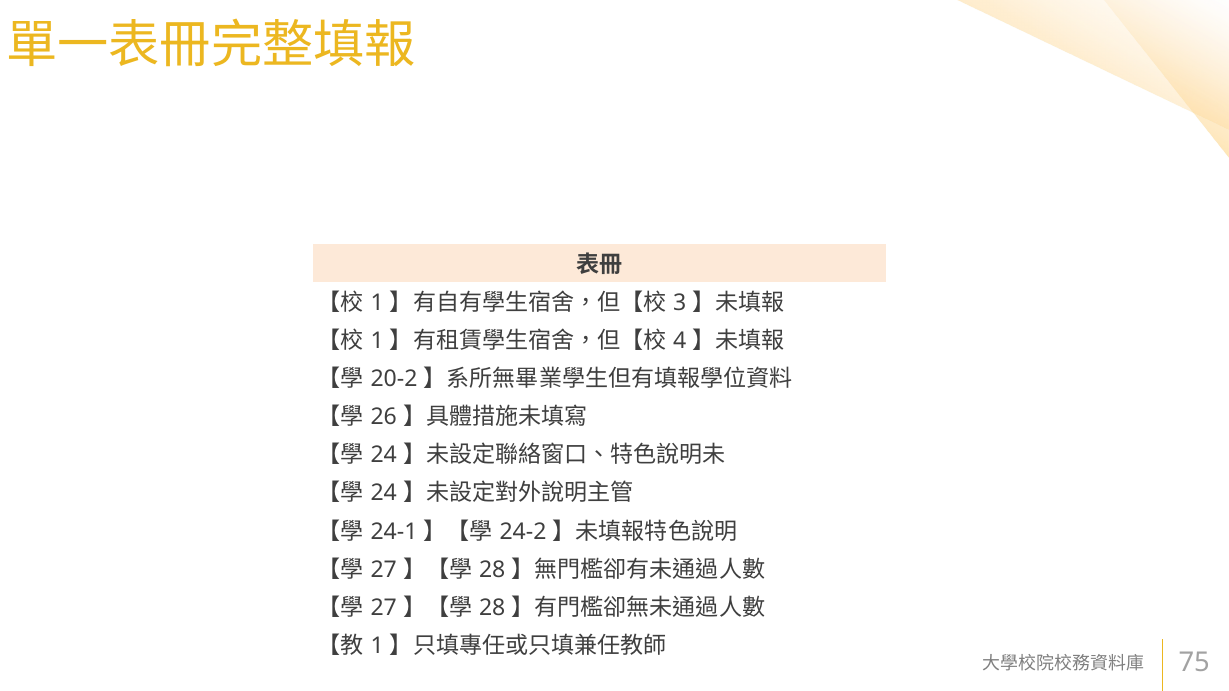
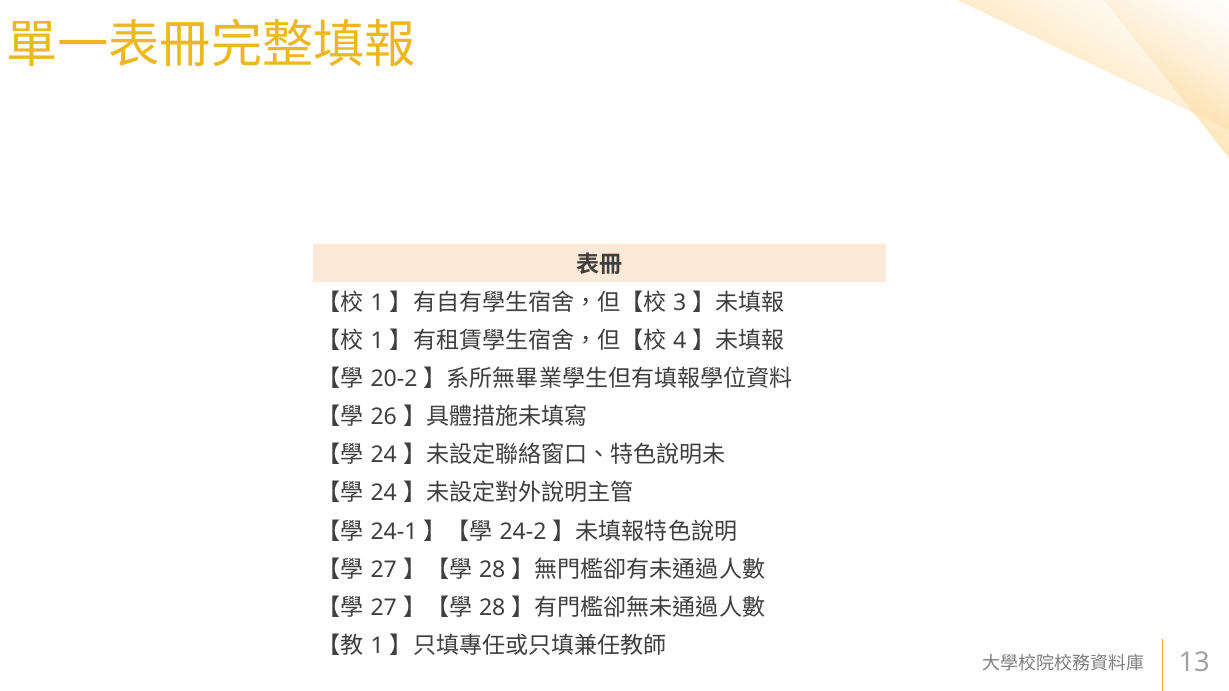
75: 75 -> 13 (1194, 663)
